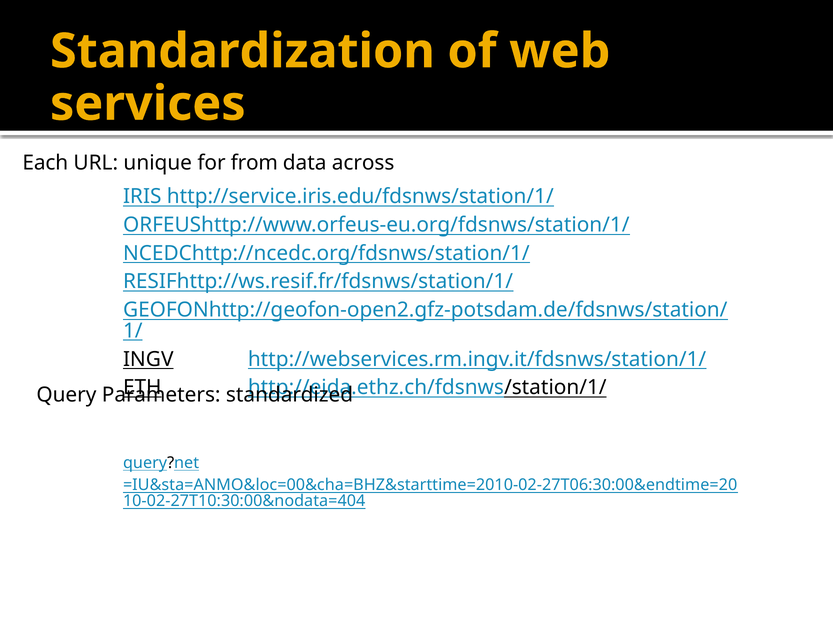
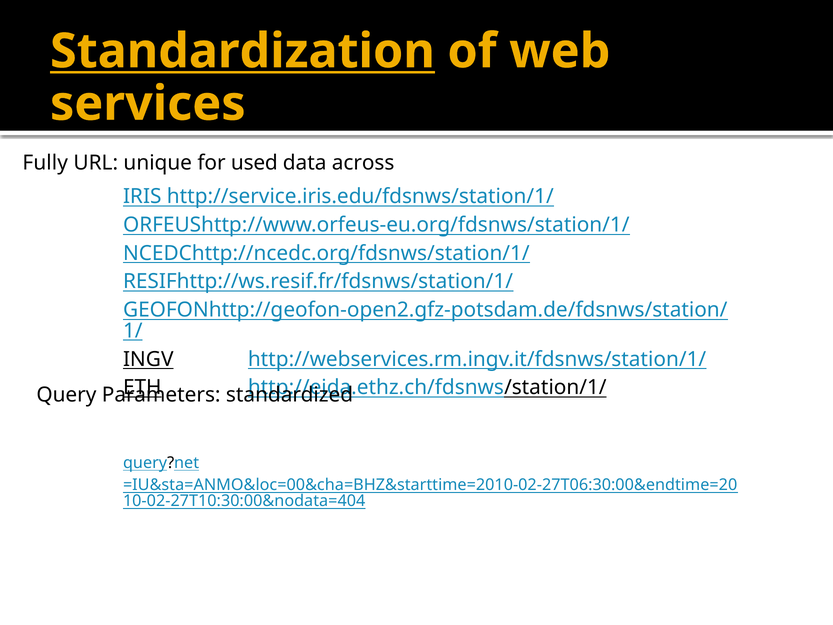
Standardization underline: none -> present (242, 51)
Each: Each -> Fully (45, 163)
from: from -> used (254, 163)
